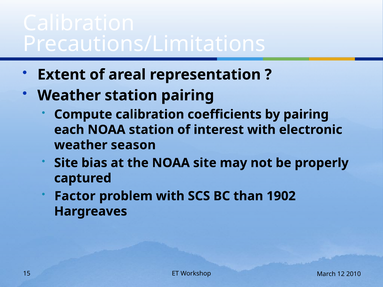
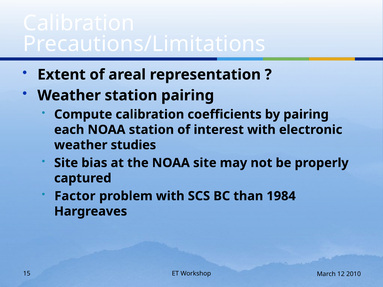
season: season -> studies (133, 145)
1902: 1902 -> 1984 (281, 196)
